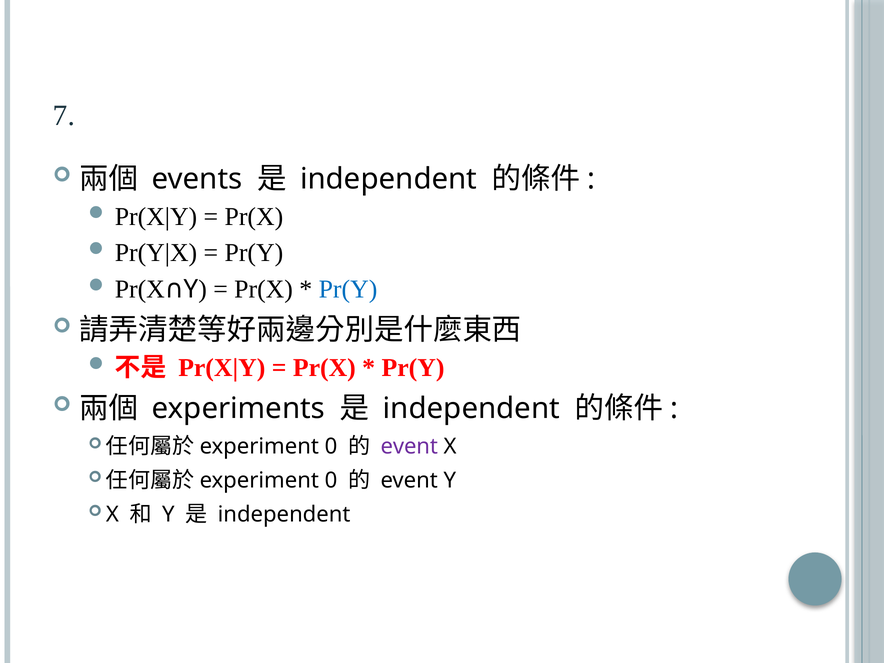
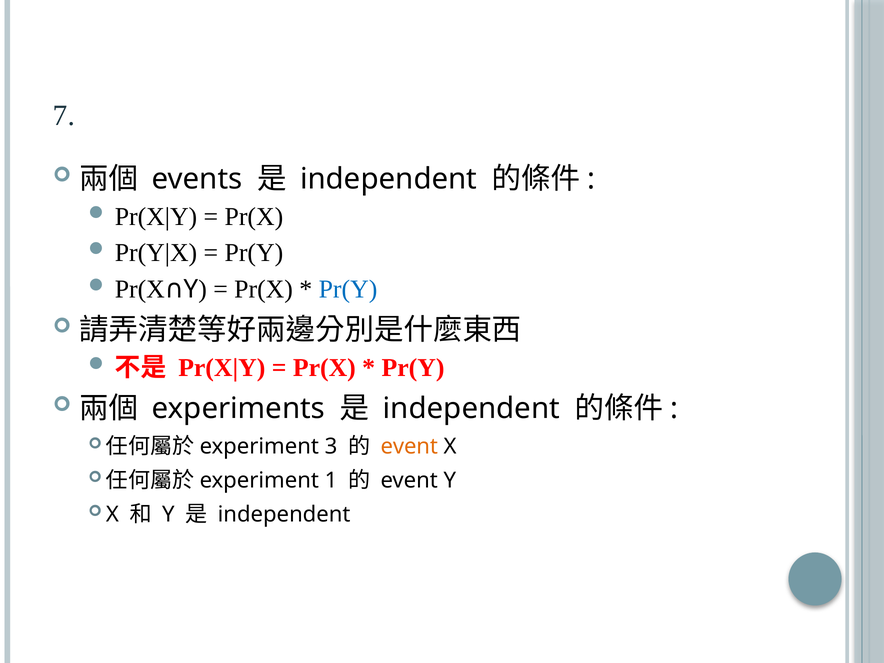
0: 0 -> 3 (331, 446)
event colour: purple -> orange (409, 446)
0: 0 -> 1 (331, 480)
